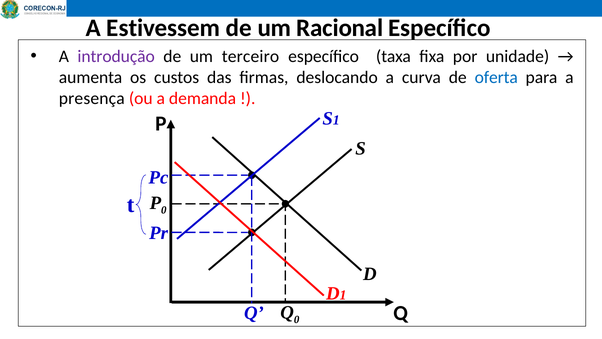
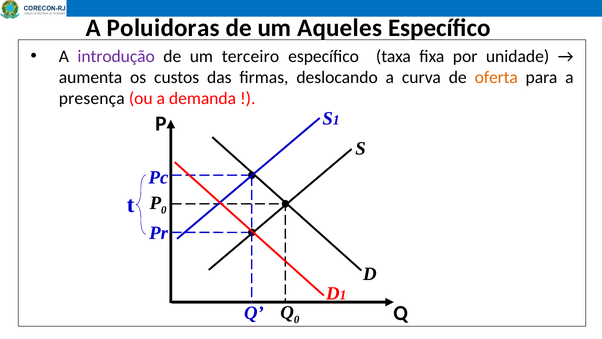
Estivessem: Estivessem -> Poluidoras (163, 28)
Racional: Racional -> Aqueles (340, 28)
oferta colour: blue -> orange (496, 77)
